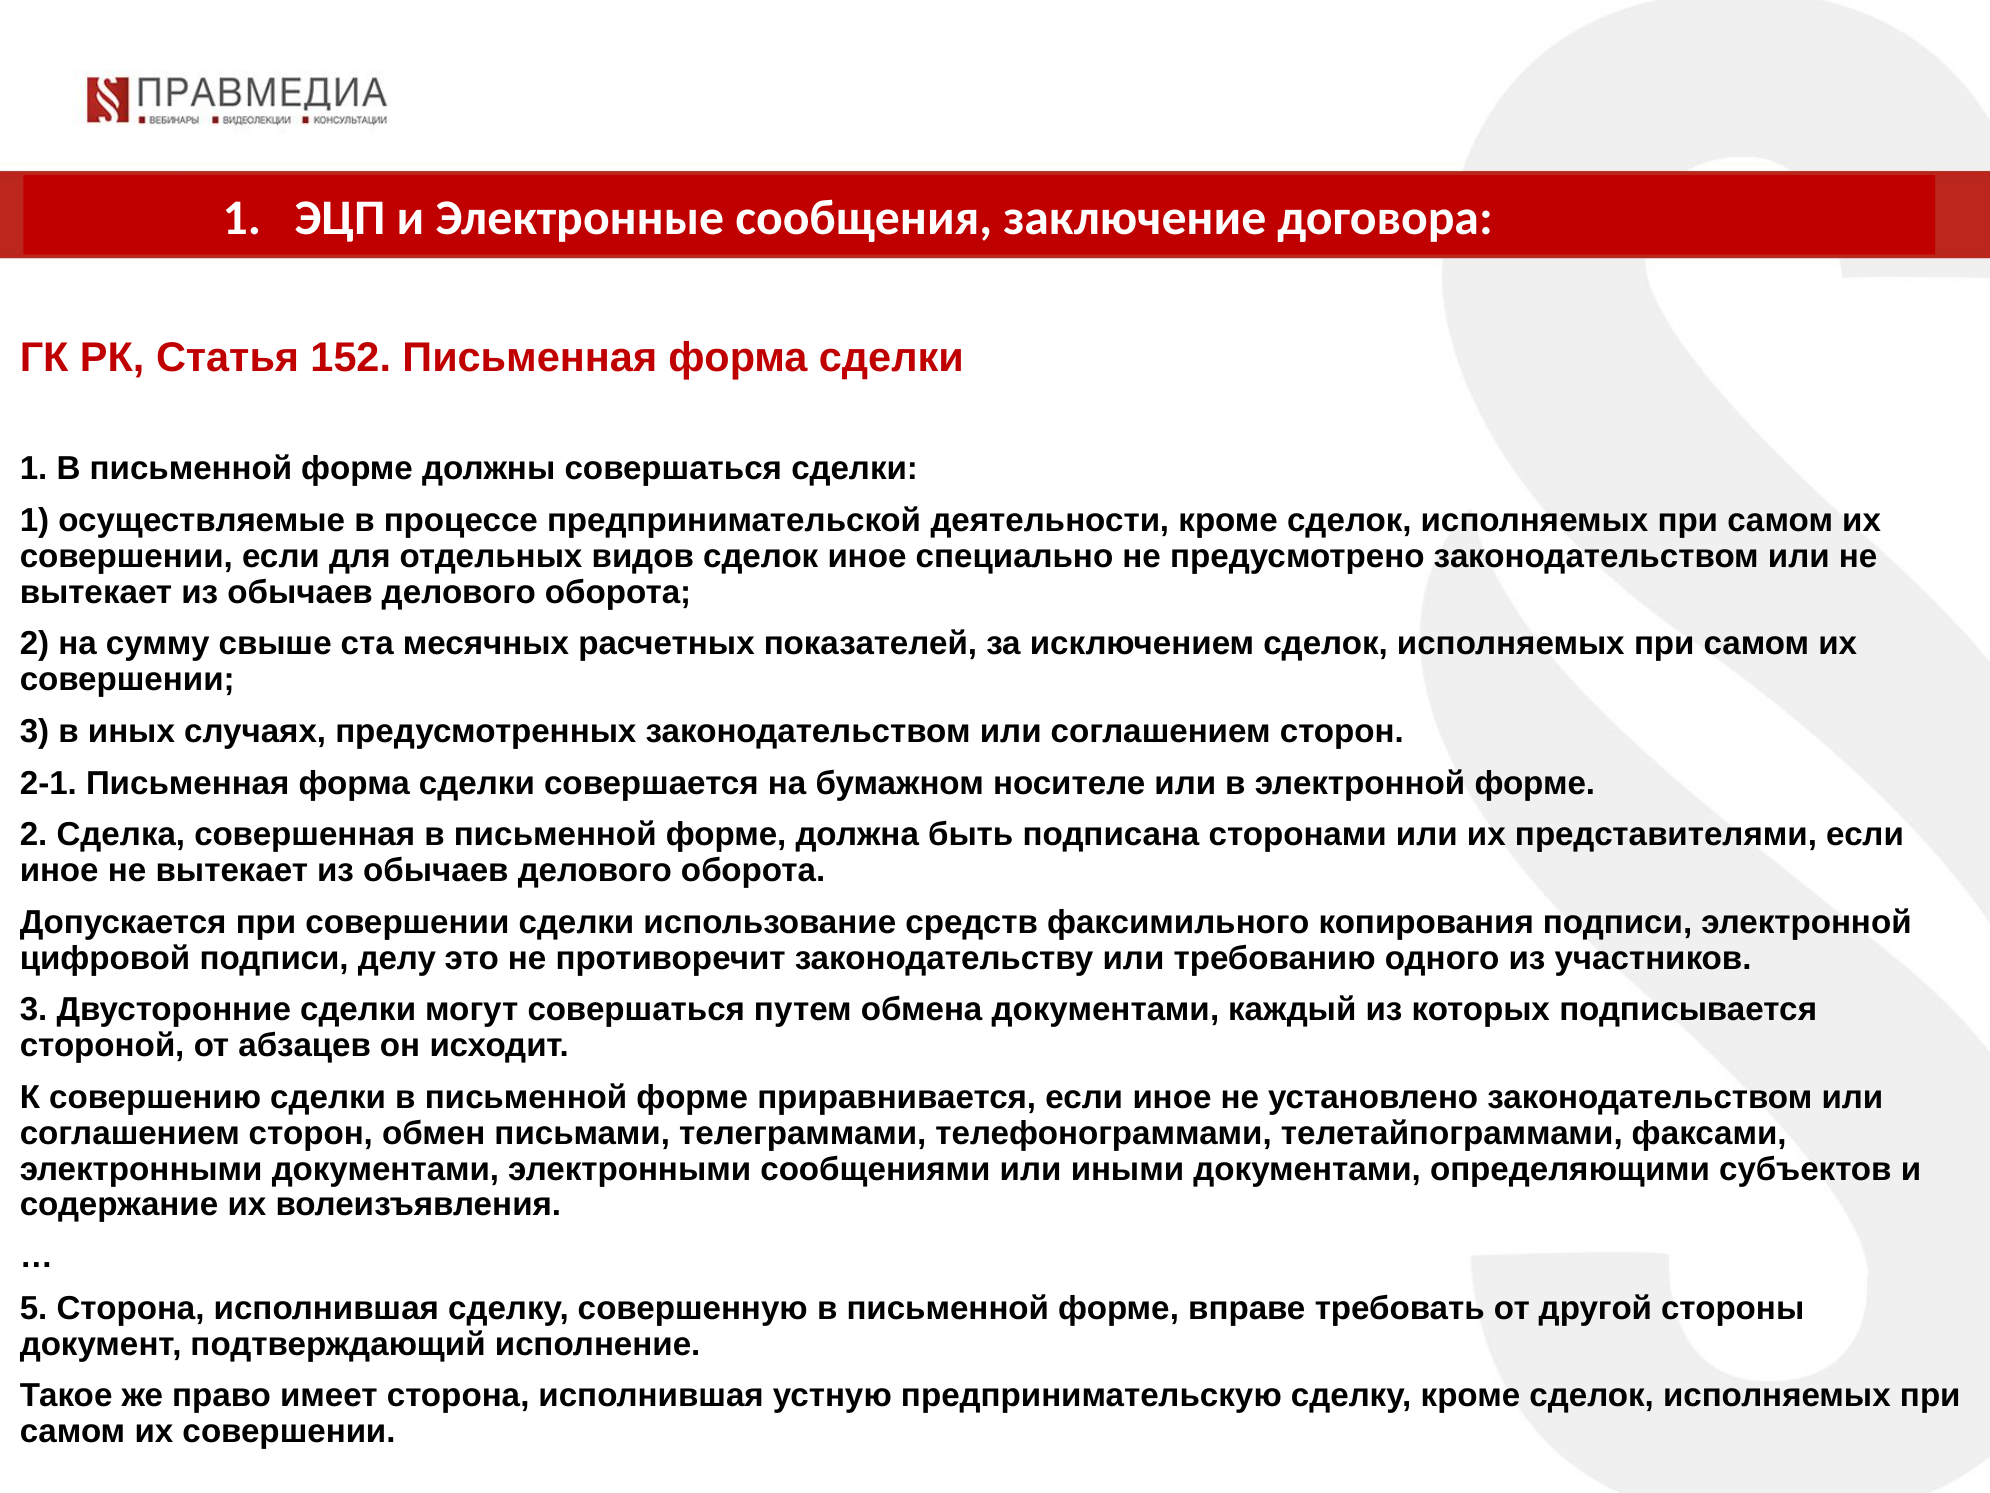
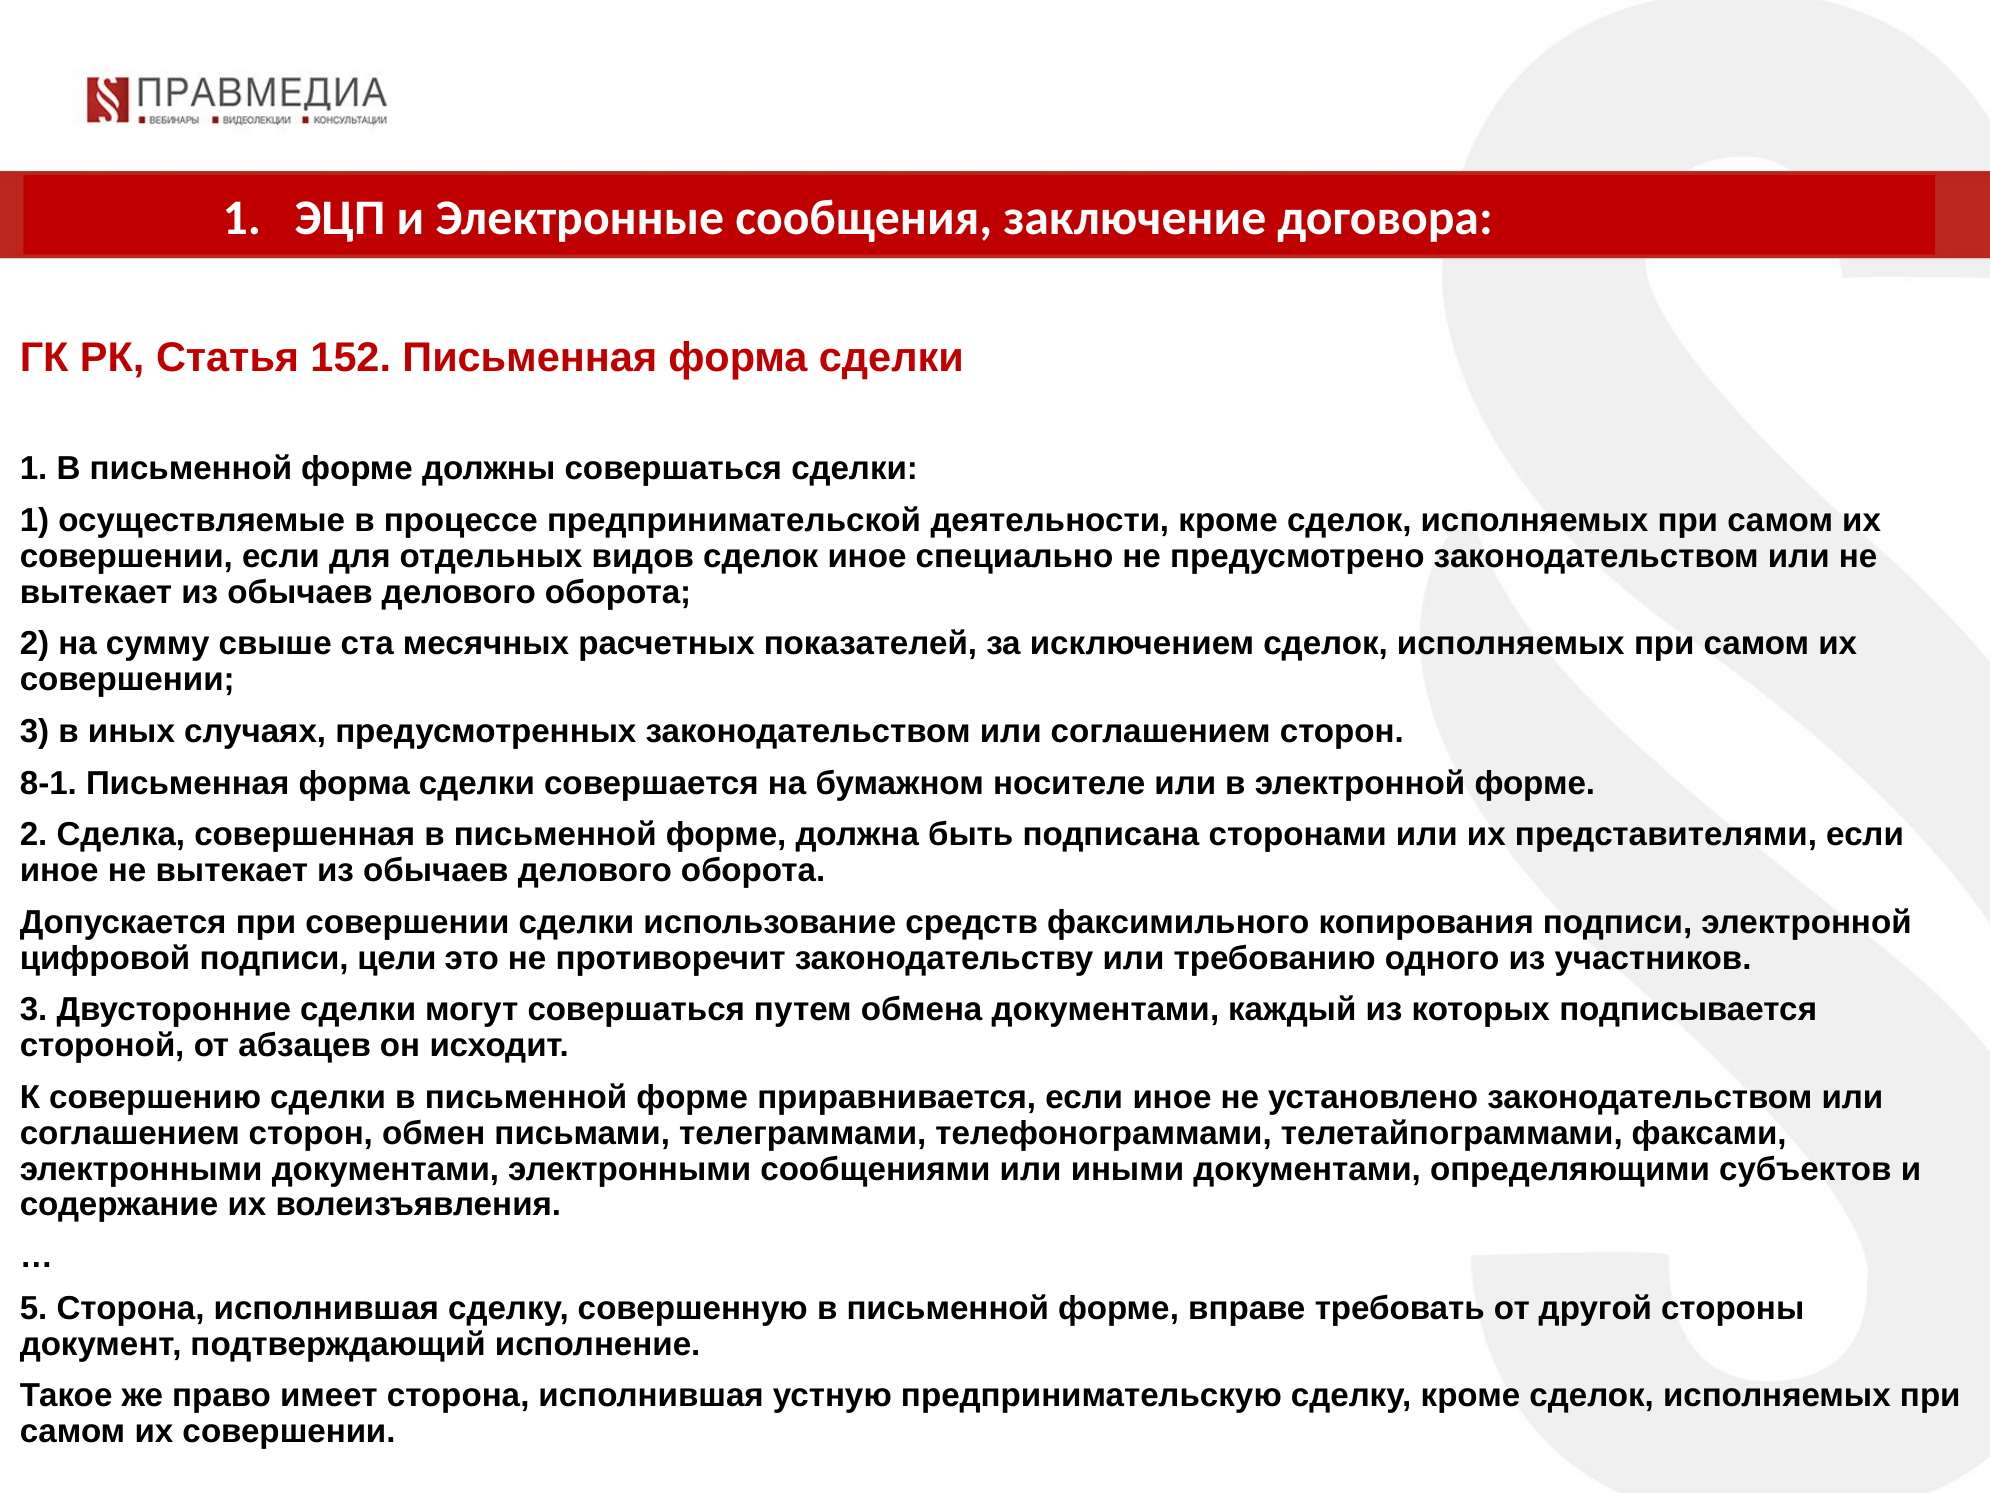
2-1: 2-1 -> 8-1 (48, 783)
делу: делу -> цели (397, 958)
